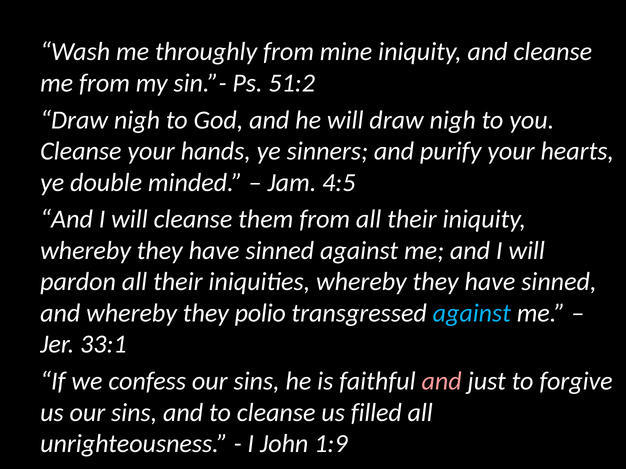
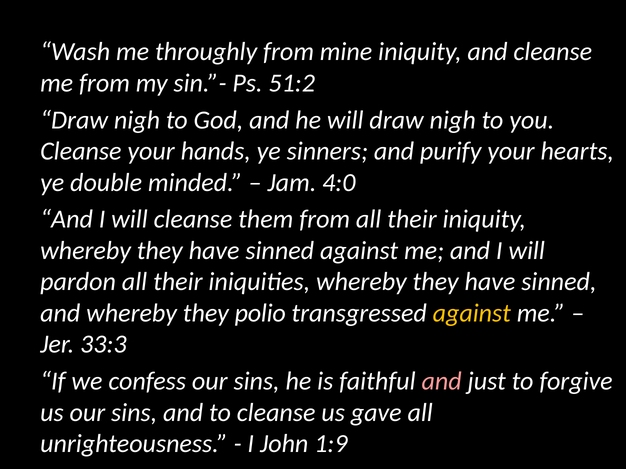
4:5: 4:5 -> 4:0 (339, 183)
against colour: light blue -> yellow (472, 313)
33:1: 33:1 -> 33:3 (103, 345)
filled: filled -> gave (376, 413)
